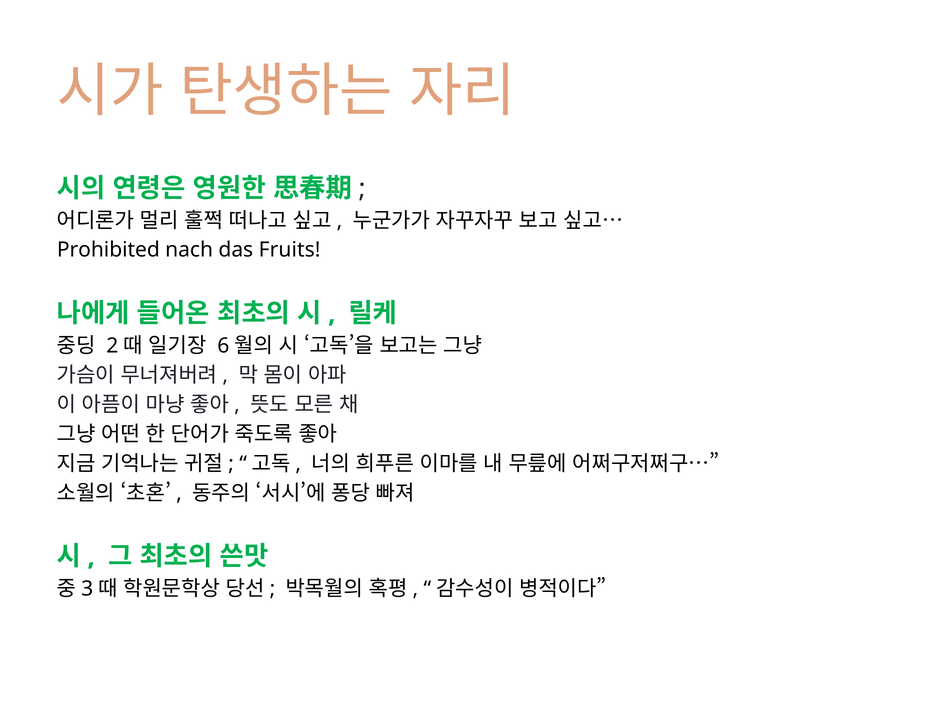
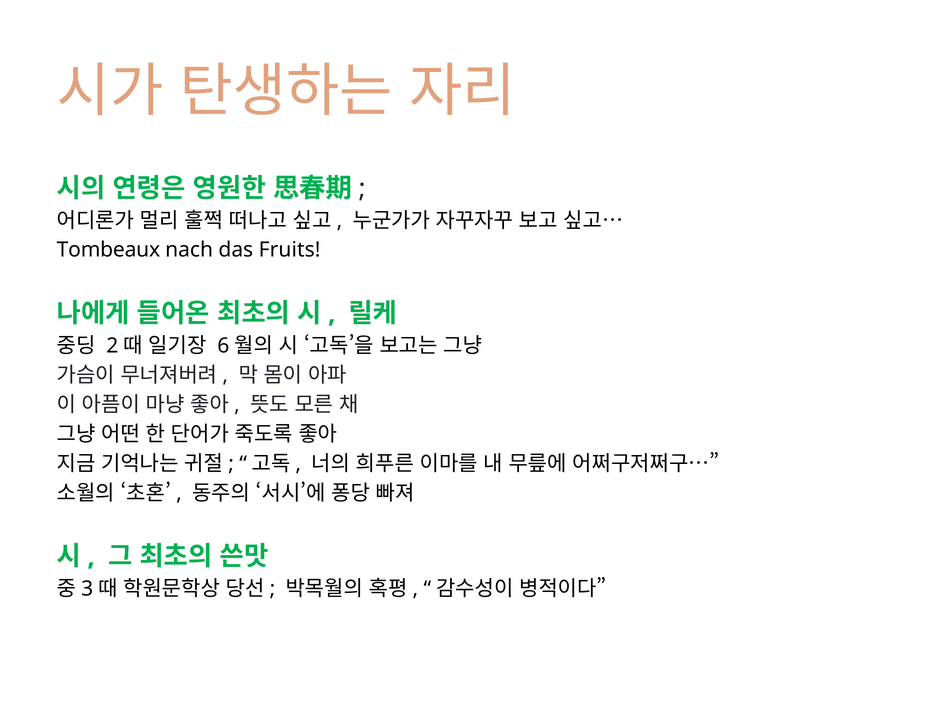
Prohibited: Prohibited -> Tombeaux (108, 250)
